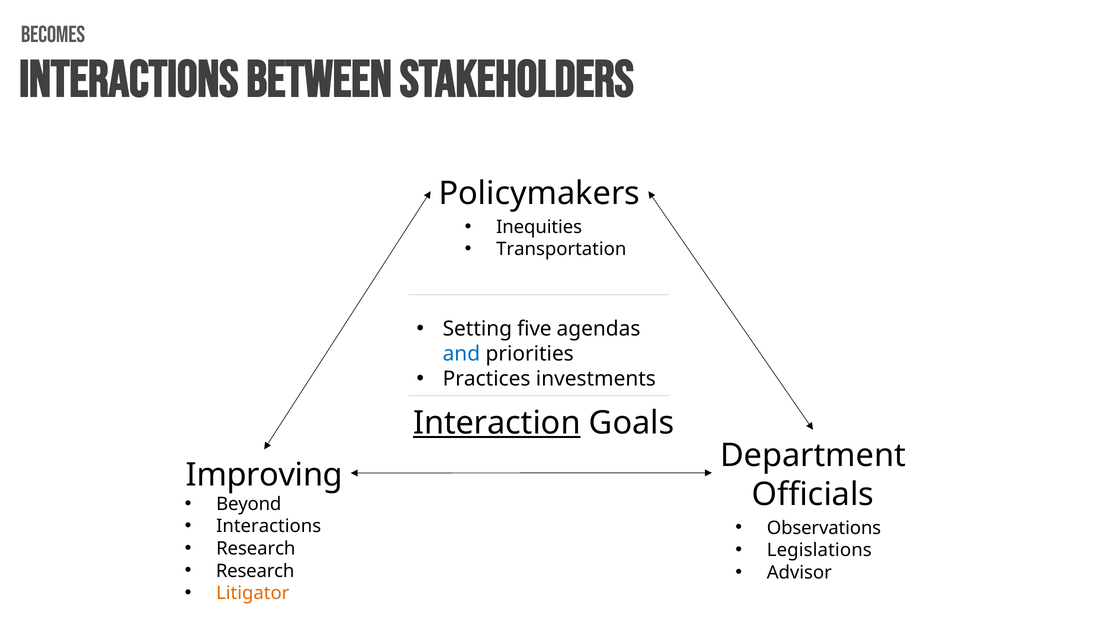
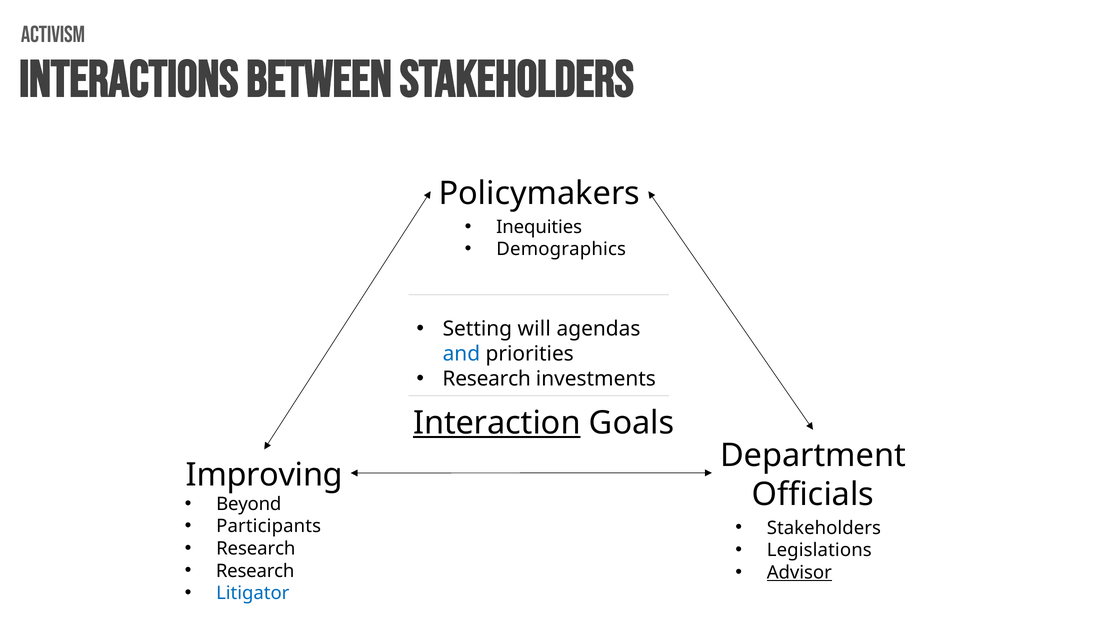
becomes: becomes -> activism (53, 35)
Transportation: Transportation -> Demographics (561, 249)
five: five -> will (534, 329)
Practices: Practices -> Research (487, 379)
Interactions: Interactions -> Participants (269, 526)
Observations: Observations -> Stakeholders (824, 528)
Advisor underline: none -> present (799, 573)
Litigator colour: orange -> blue (253, 593)
